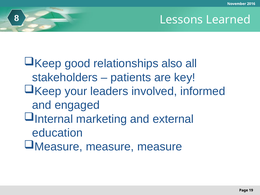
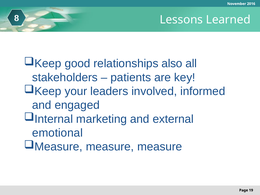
education: education -> emotional (57, 133)
